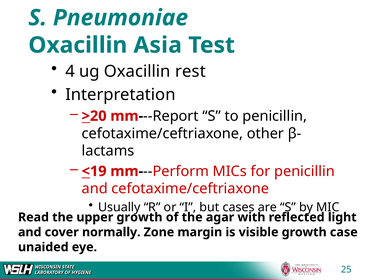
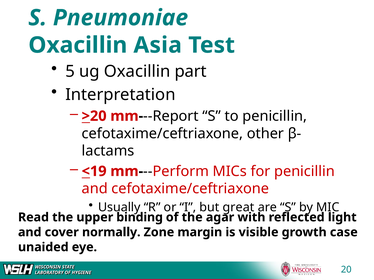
4: 4 -> 5 (70, 72)
rest: rest -> part (191, 72)
cases: cases -> great (239, 208)
upper growth: growth -> binding (140, 218)
25: 25 -> 20 (346, 270)
